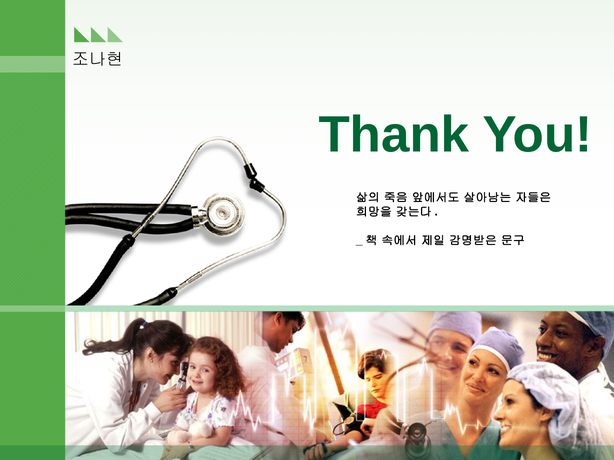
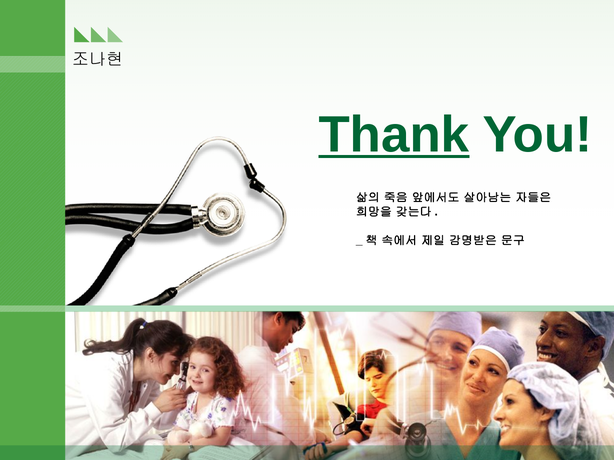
Thank underline: none -> present (394, 135)
